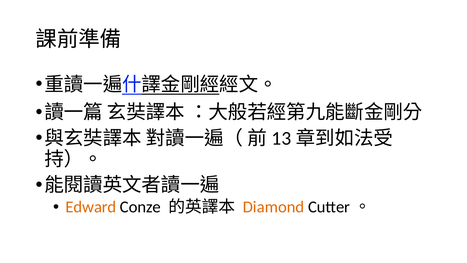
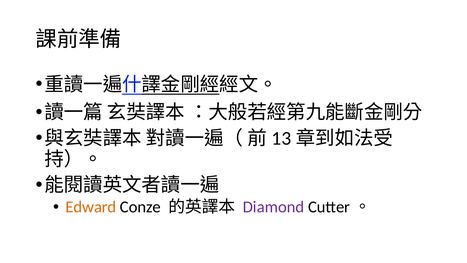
Diamond colour: orange -> purple (274, 207)
